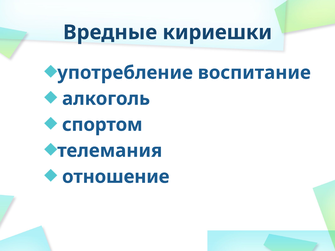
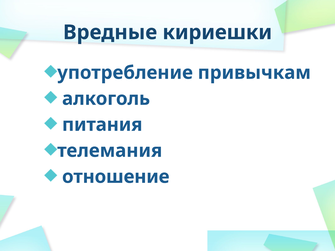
воспитание: воспитание -> привычкам (254, 73)
спортом: спортом -> питания (102, 125)
